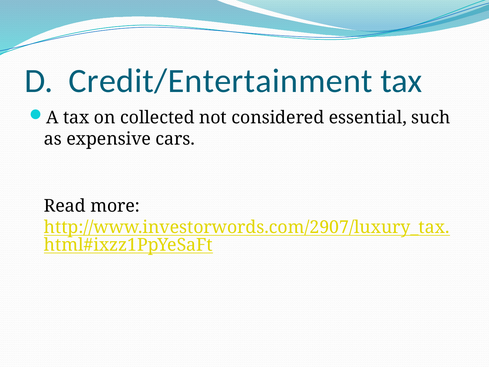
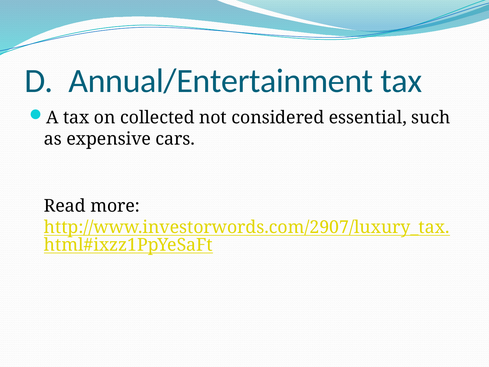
Credit/Entertainment: Credit/Entertainment -> Annual/Entertainment (221, 81)
